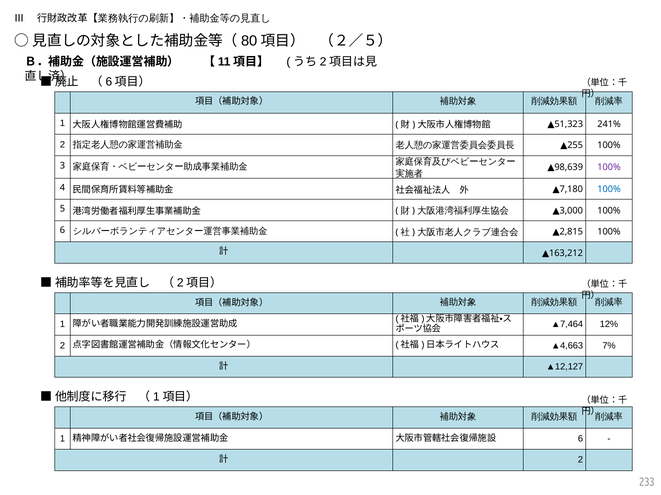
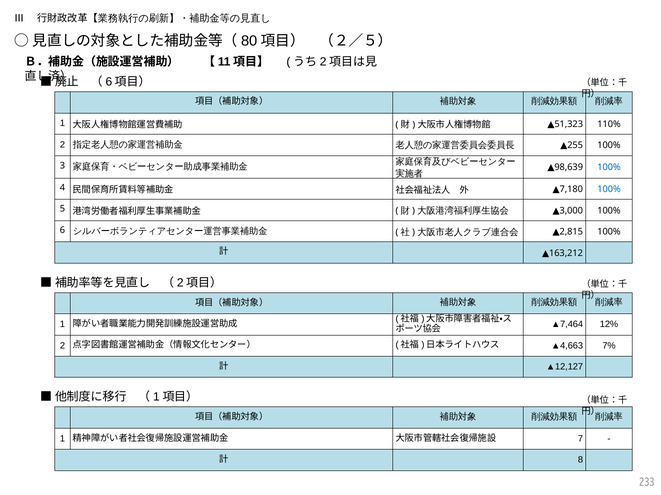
241%: 241% -> 110% (609, 124)
100% colour: purple -> blue (609, 168)
6: 6 -> 7 (580, 439)
2: 2 -> 8 (580, 461)
